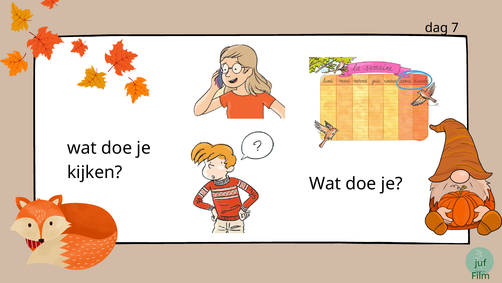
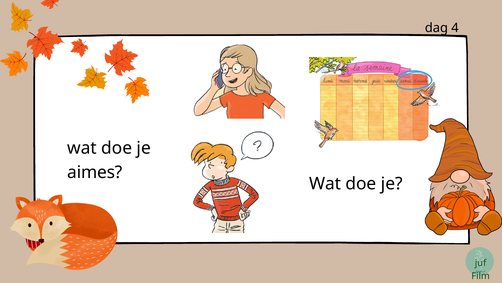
7: 7 -> 4 (455, 28)
kijken: kijken -> aimes (95, 172)
